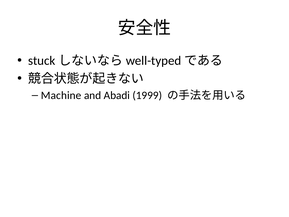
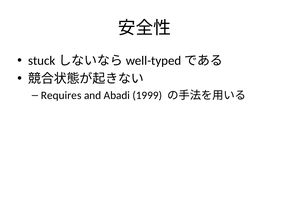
Machine: Machine -> Requires (61, 95)
